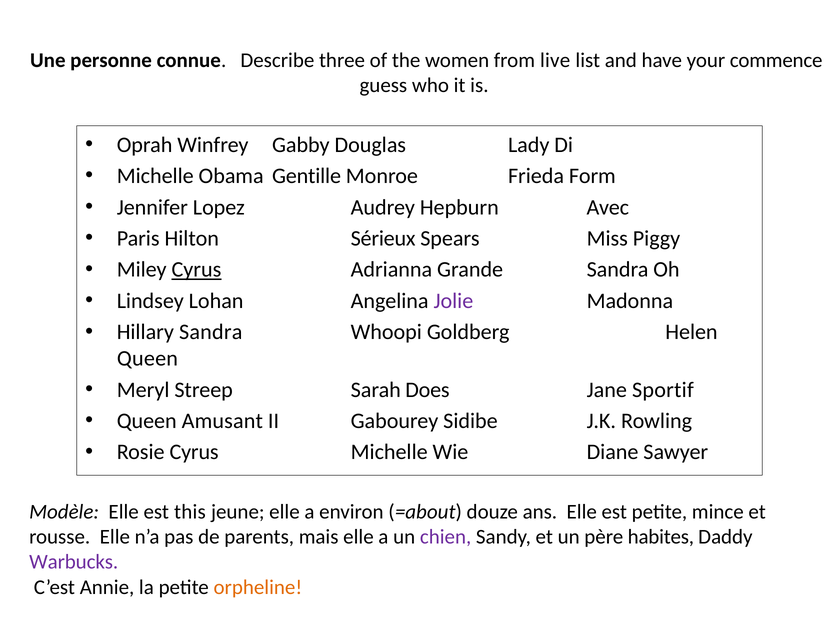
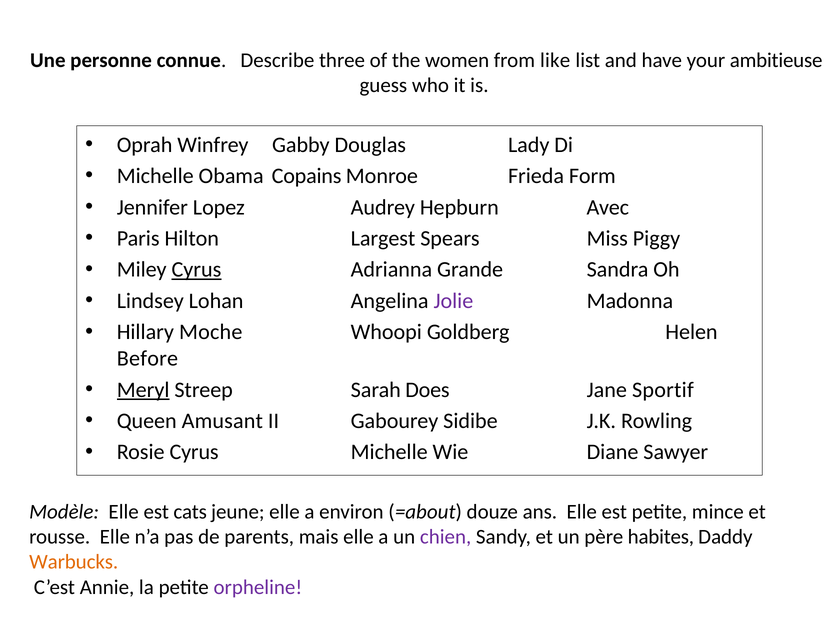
live: live -> like (555, 60)
commence: commence -> ambitieuse (776, 60)
Gentille: Gentille -> Copains (307, 176)
Sérieux: Sérieux -> Largest (383, 239)
Hillary Sandra: Sandra -> Moche (211, 332)
Queen: Queen -> Before (147, 359)
Meryl underline: none -> present (143, 390)
this: this -> cats (190, 512)
Warbucks colour: purple -> orange (74, 562)
orpheline colour: orange -> purple (258, 587)
